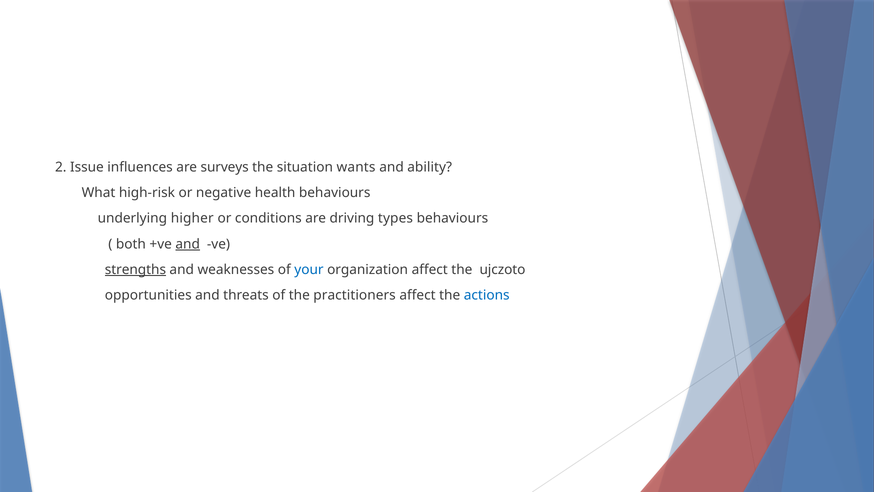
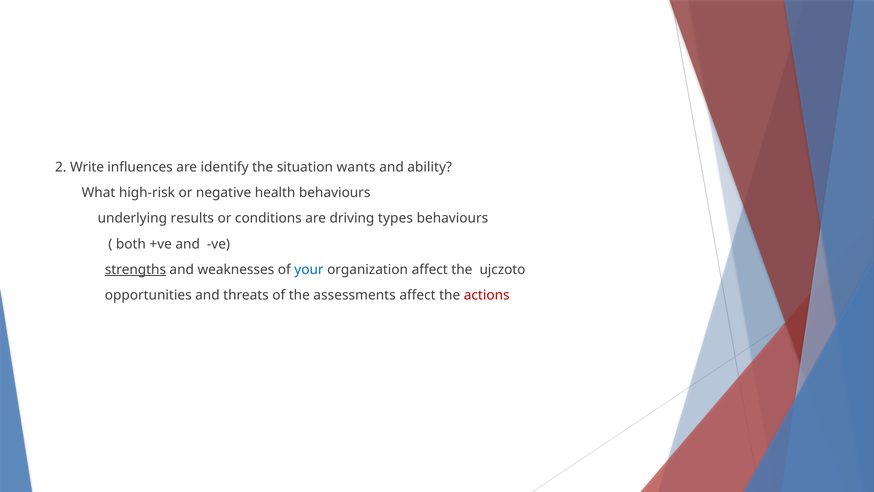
Issue: Issue -> Write (87, 167)
surveys: surveys -> identify (225, 167)
higher: higher -> results (192, 218)
and underline: present -> none (188, 244)
practitioners: practitioners -> assessments (355, 295)
actions colour: blue -> red (487, 295)
